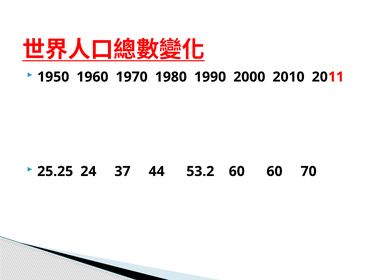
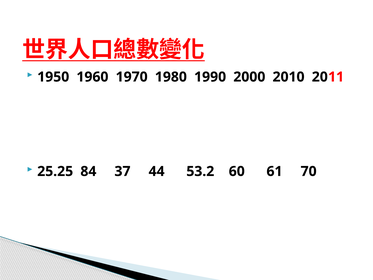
24: 24 -> 84 (88, 171)
60 60: 60 -> 61 (274, 171)
